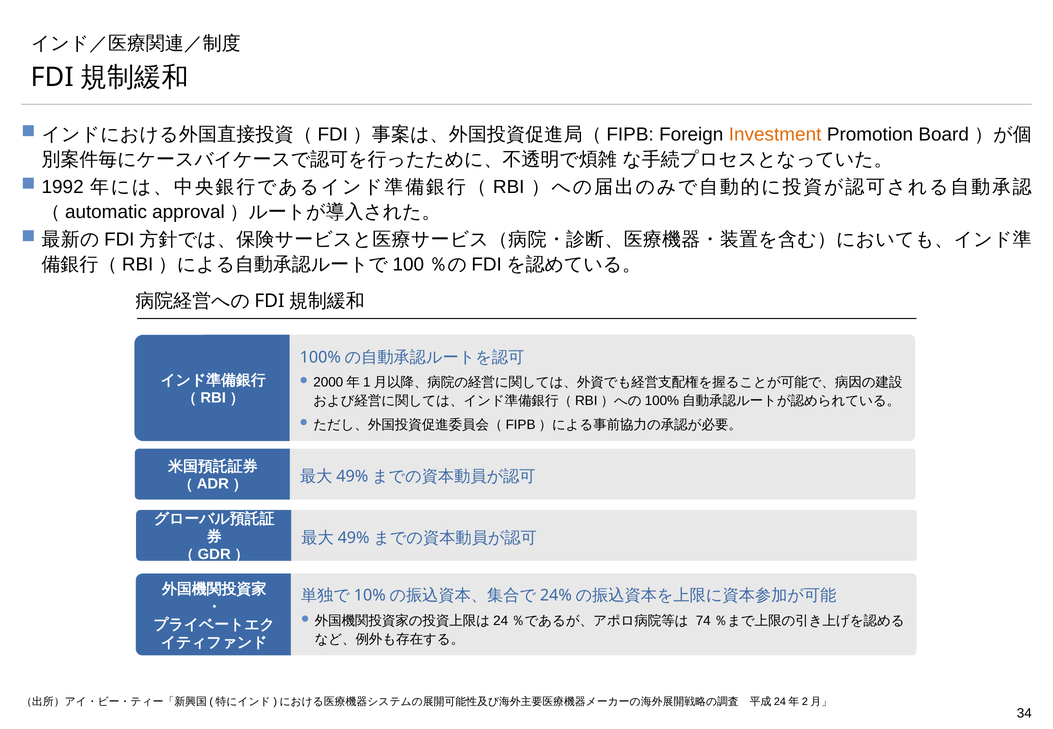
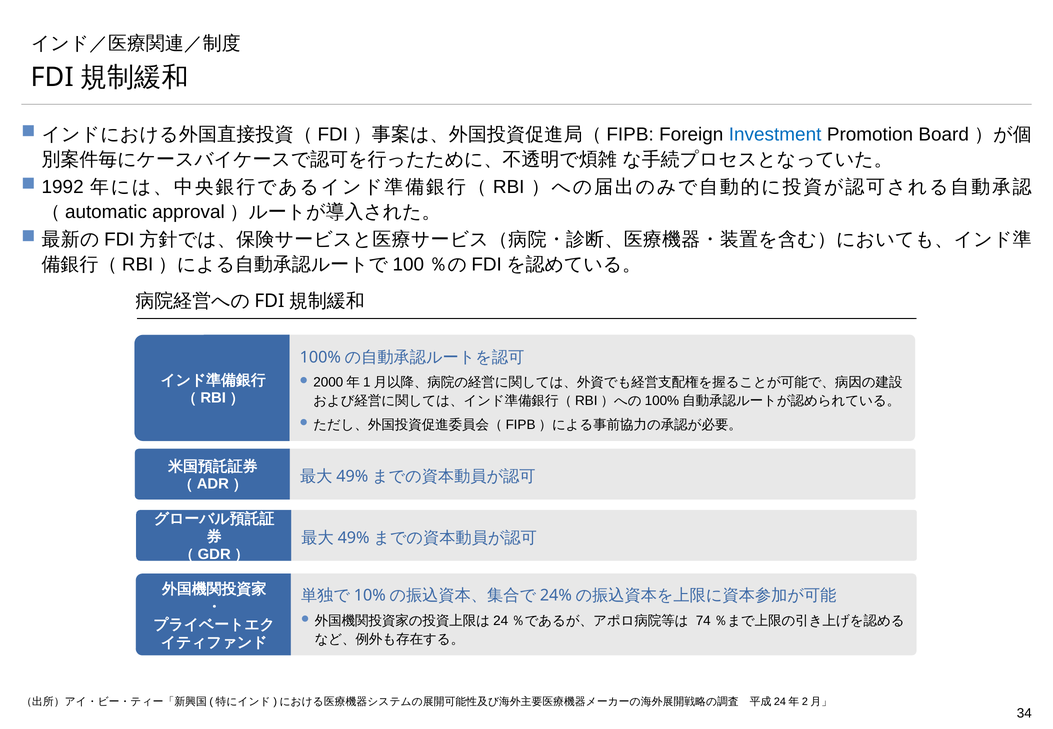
Investment colour: orange -> blue (775, 134)
